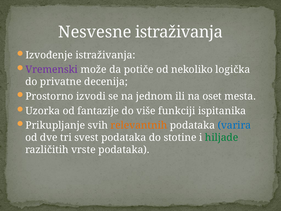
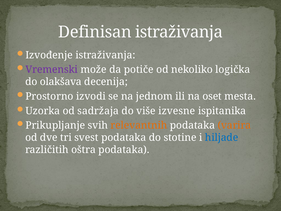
Nesvesne: Nesvesne -> Definisan (95, 32)
privatne: privatne -> olakšava (61, 82)
fantazije: fantazije -> sadržaja (98, 111)
funkciji: funkciji -> izvesne (177, 111)
varira colour: blue -> orange (234, 125)
hiljade colour: green -> blue (222, 137)
vrste: vrste -> oštra (83, 150)
